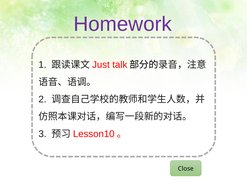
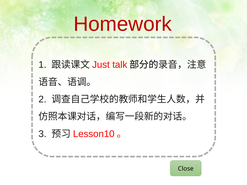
Homework colour: purple -> red (123, 24)
